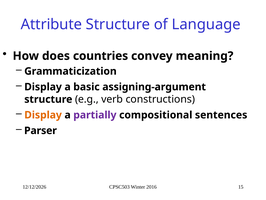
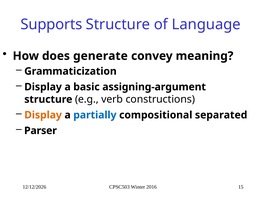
Attribute: Attribute -> Supports (51, 24)
countries: countries -> generate (100, 56)
partially colour: purple -> blue (95, 115)
sentences: sentences -> separated (221, 115)
